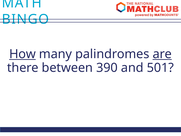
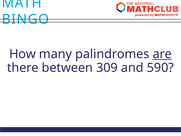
How underline: present -> none (22, 54)
390: 390 -> 309 (107, 68)
501: 501 -> 590 (160, 68)
